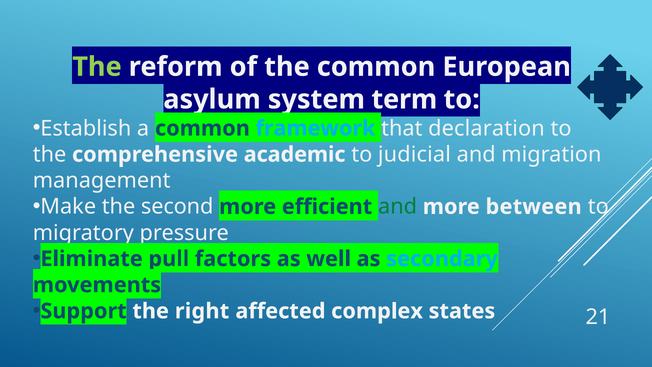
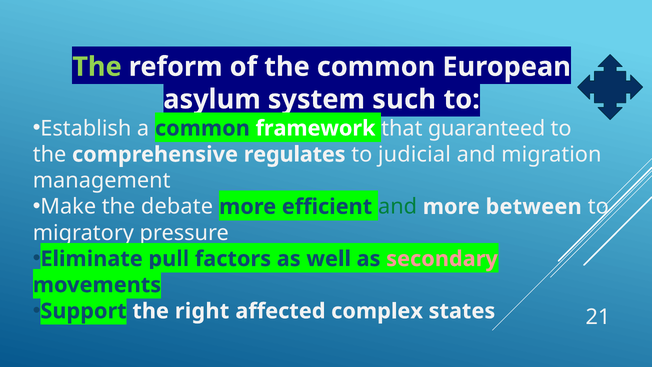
term: term -> such (404, 99)
framework colour: light blue -> white (315, 128)
declaration: declaration -> guaranteed (487, 128)
academic: academic -> regulates (295, 154)
second: second -> debate (177, 207)
secondary colour: light blue -> pink (442, 259)
